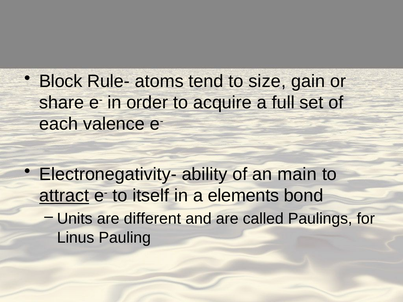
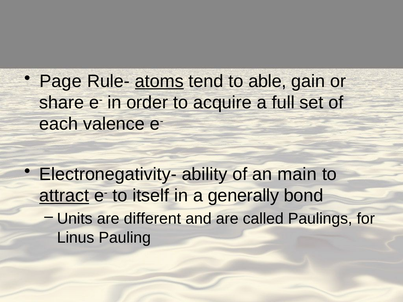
Block: Block -> Page (61, 81)
atoms underline: none -> present (159, 81)
size: size -> able (267, 81)
elements: elements -> generally (243, 196)
